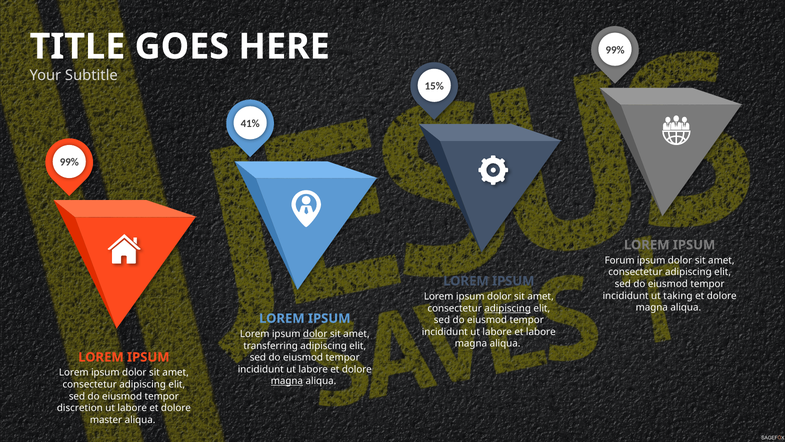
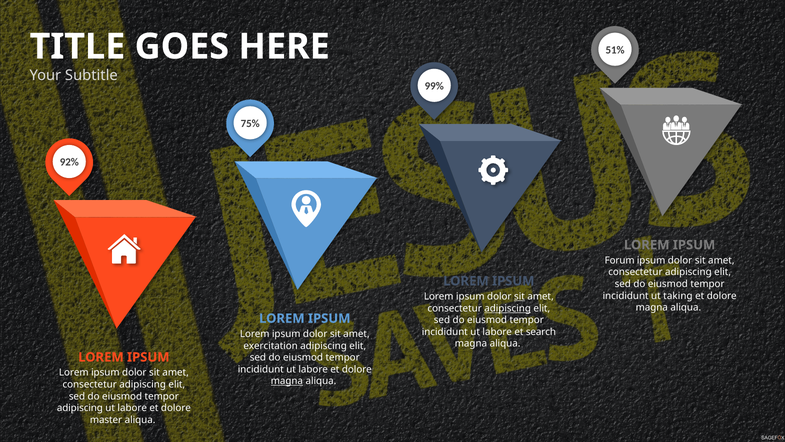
99%: 99% -> 51% (615, 50)
15%: 15% -> 99% (434, 86)
41%: 41% -> 75% (250, 123)
99%: 99% -> 92% (69, 162)
sit underline: none -> present (519, 296)
et labore: labore -> search (541, 332)
dolor underline: present -> none (315, 334)
transferring: transferring -> exercitation (271, 345)
discretion: discretion -> adipiscing (80, 408)
